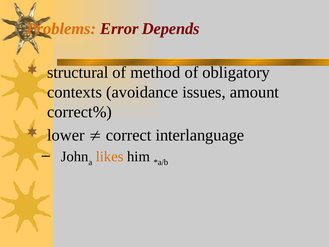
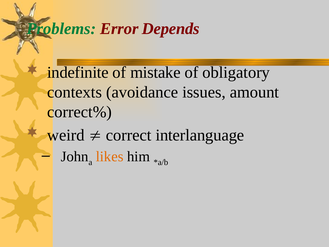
Problems colour: orange -> green (61, 29)
structural: structural -> indefinite (78, 72)
method: method -> mistake (155, 72)
lower: lower -> weird (66, 135)
